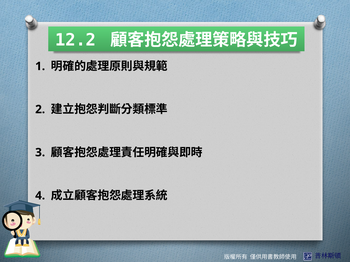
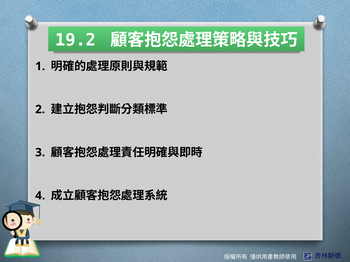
12.2: 12.2 -> 19.2 (76, 40)
